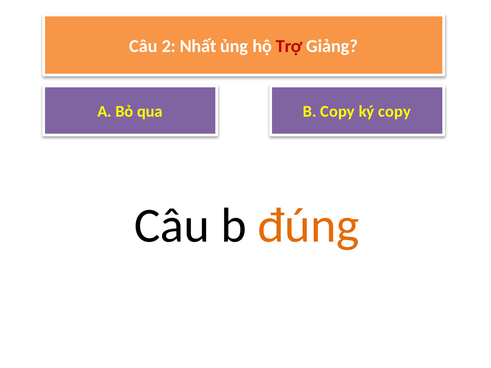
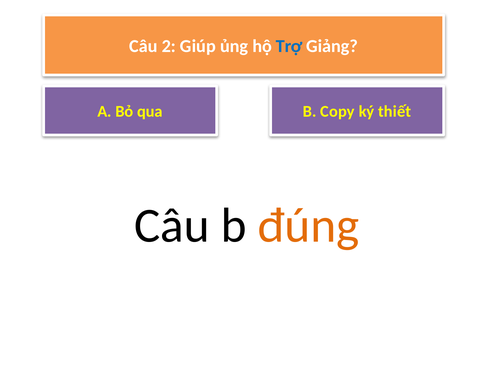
Nhất: Nhất -> Giúp (198, 46)
Trợ colour: red -> blue (289, 46)
ký copy: copy -> thiết (395, 112)
